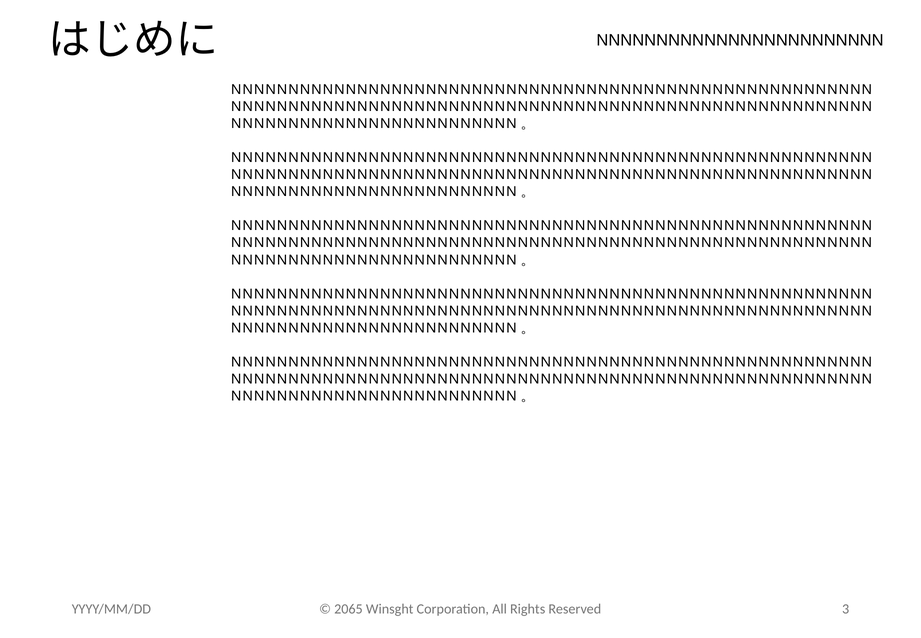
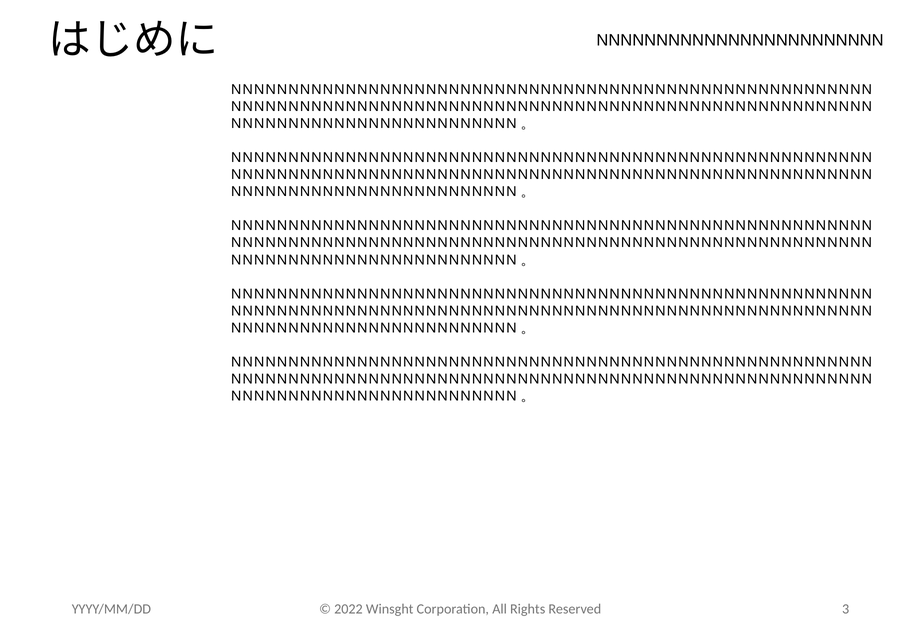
2065: 2065 -> 2022 (348, 609)
